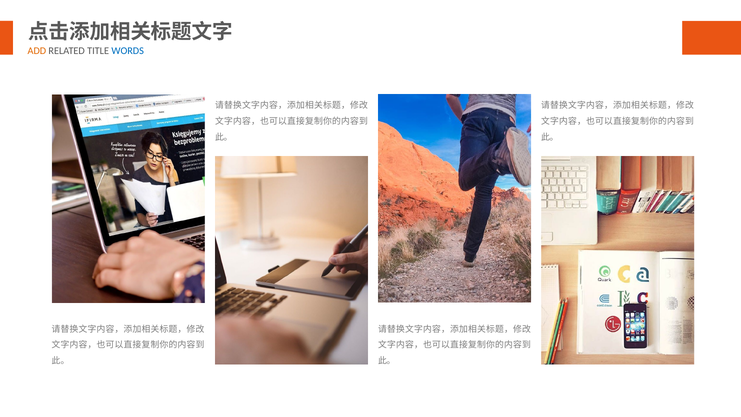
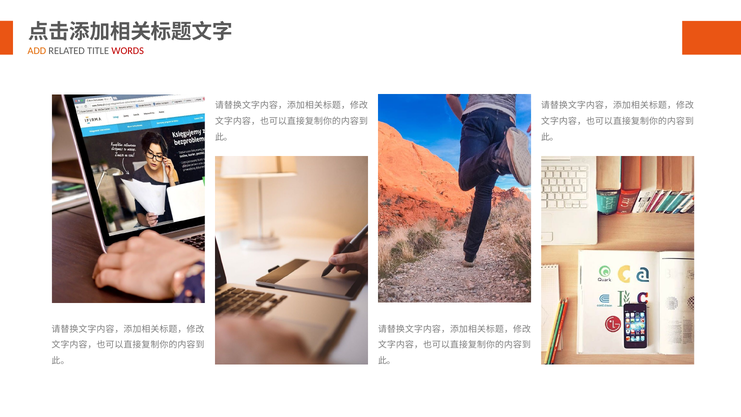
WORDS colour: blue -> red (128, 51)
